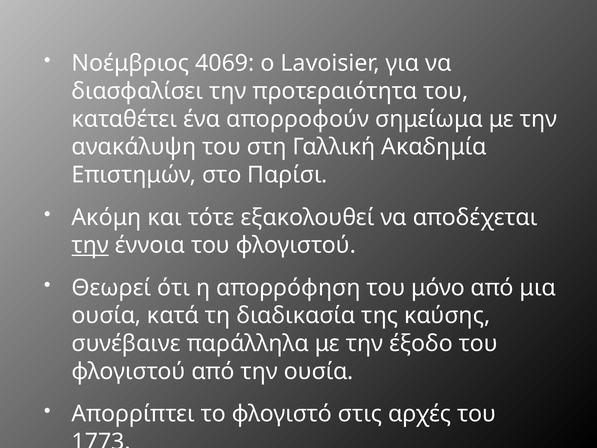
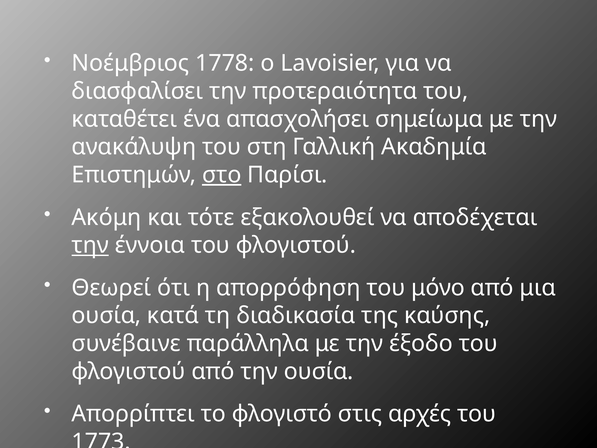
4069: 4069 -> 1778 (225, 63)
απορροφούν: απορροφούν -> απασχολήσει (298, 119)
στο underline: none -> present (222, 175)
